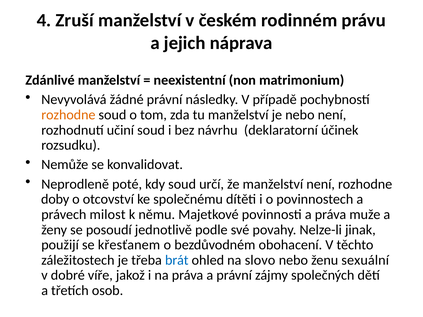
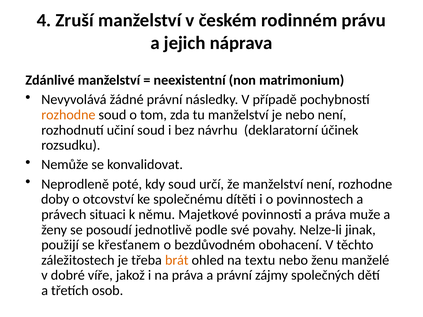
milost: milost -> situaci (108, 215)
brát colour: blue -> orange (177, 260)
slovo: slovo -> textu (260, 260)
sexuální: sexuální -> manželé (365, 260)
